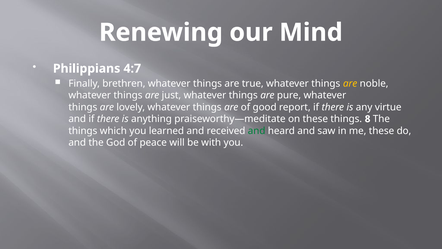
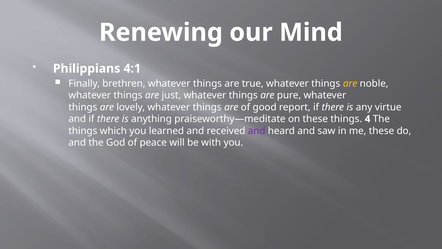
4:7: 4:7 -> 4:1 (132, 68)
8: 8 -> 4 (368, 119)
and colour: green -> purple (257, 131)
